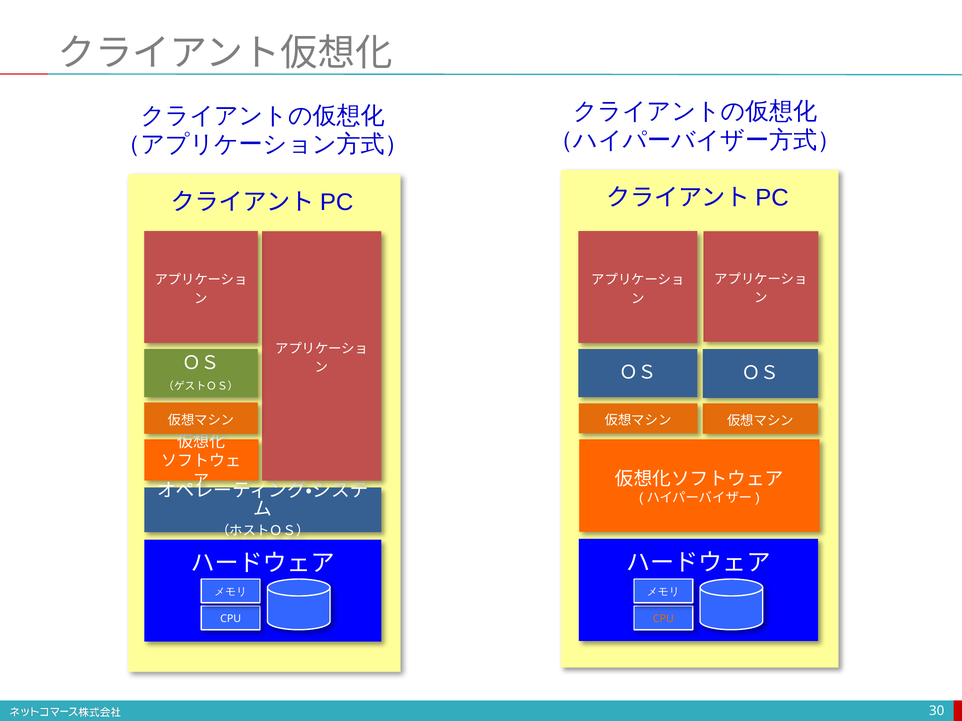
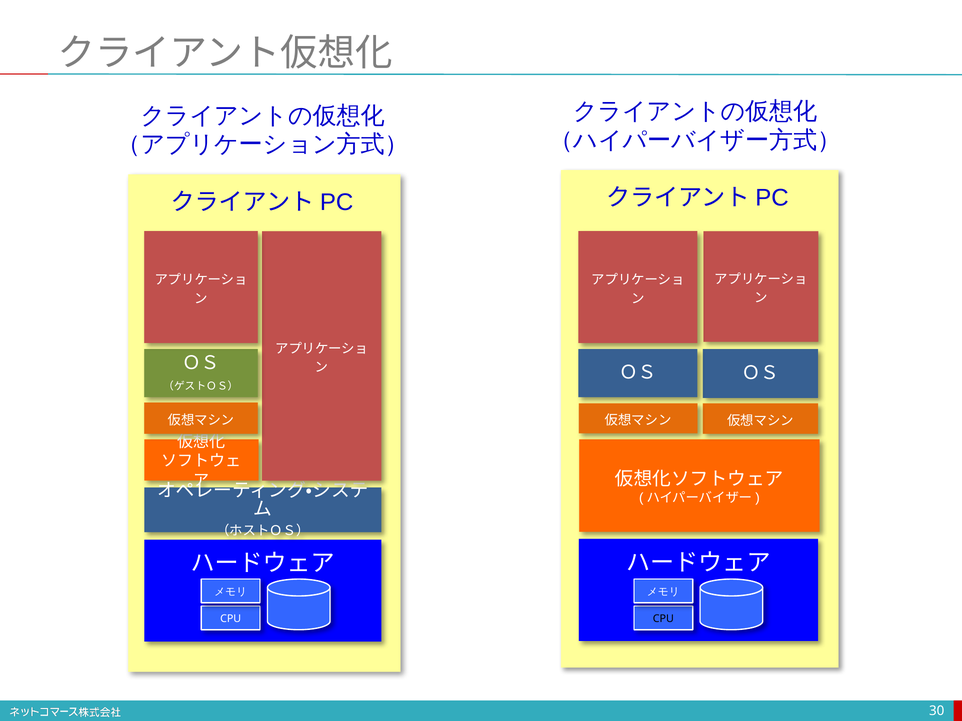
CPU colour: orange -> black (663, 619)
